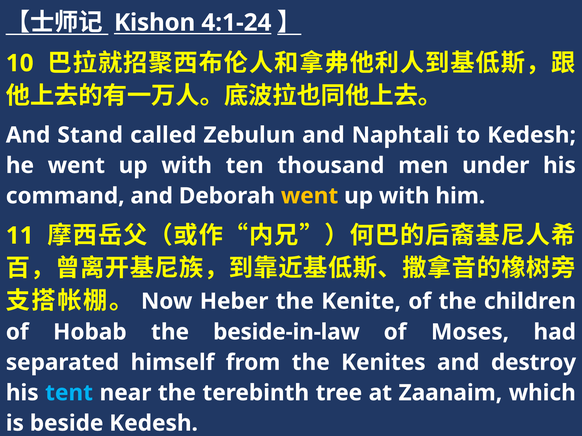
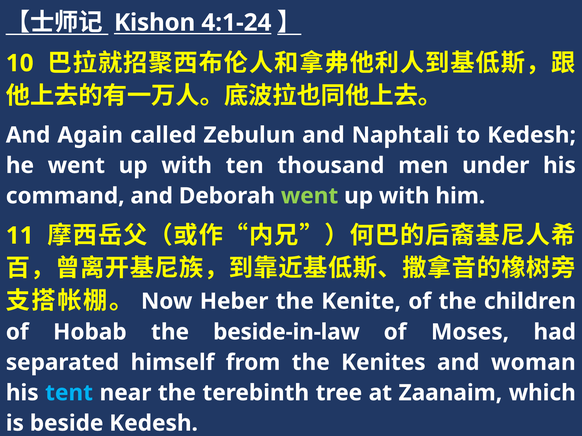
Stand: Stand -> Again (90, 135)
went colour: yellow -> light green (310, 196)
destroy: destroy -> woman (533, 363)
